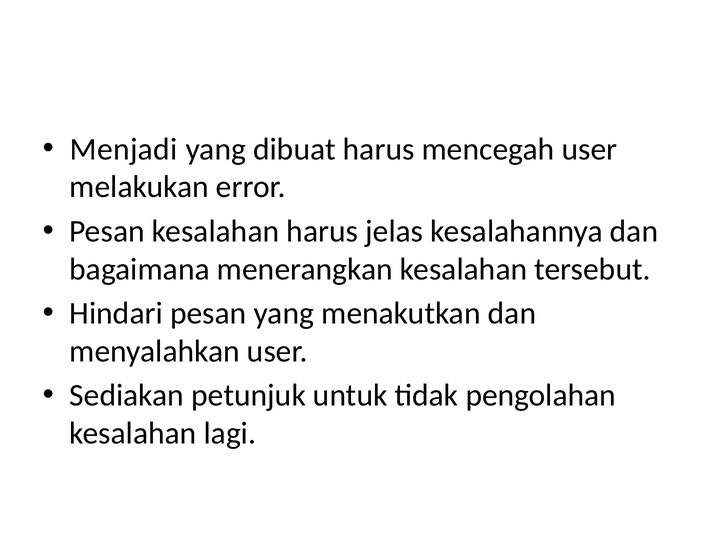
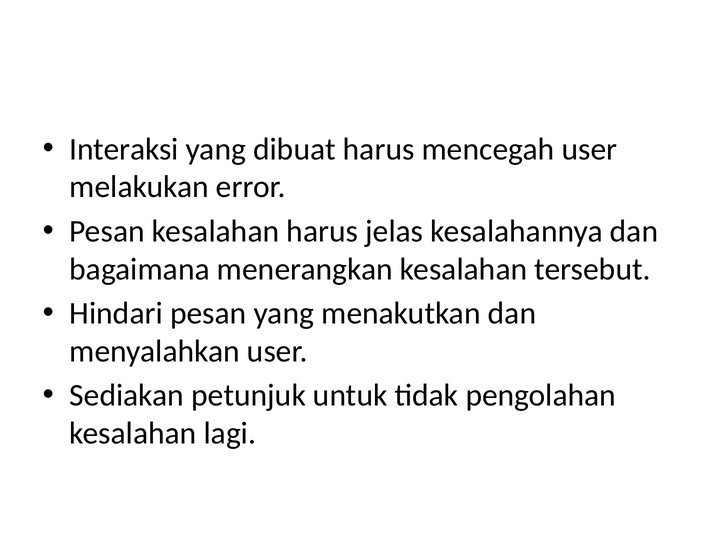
Menjadi: Menjadi -> Interaksi (124, 149)
